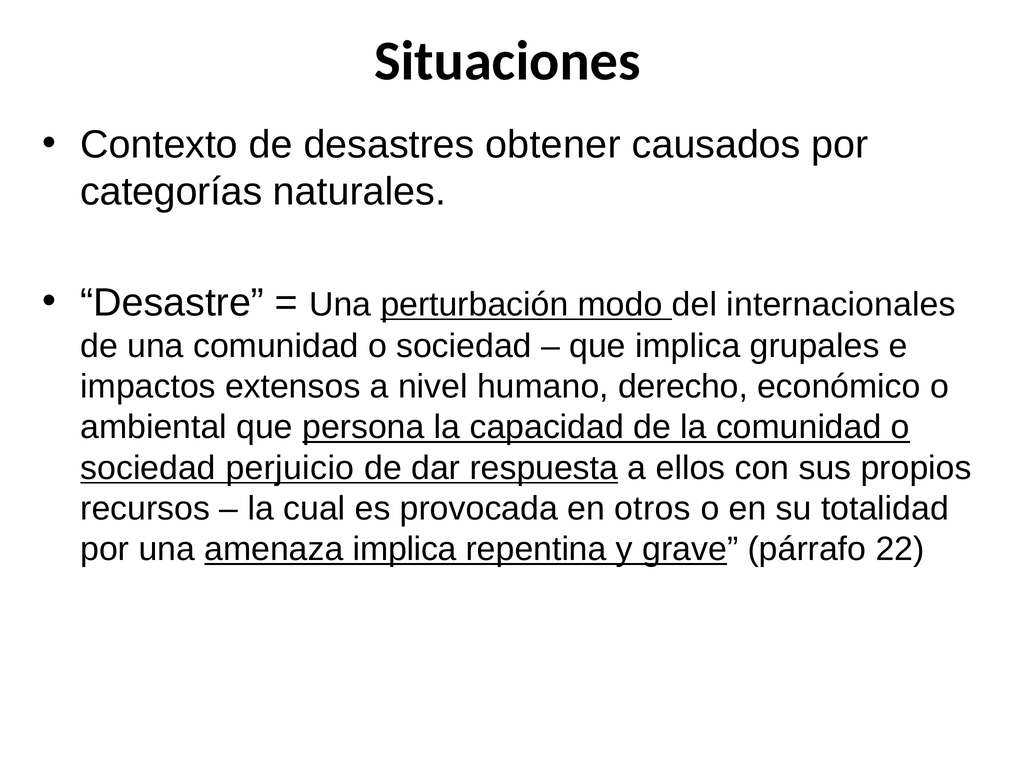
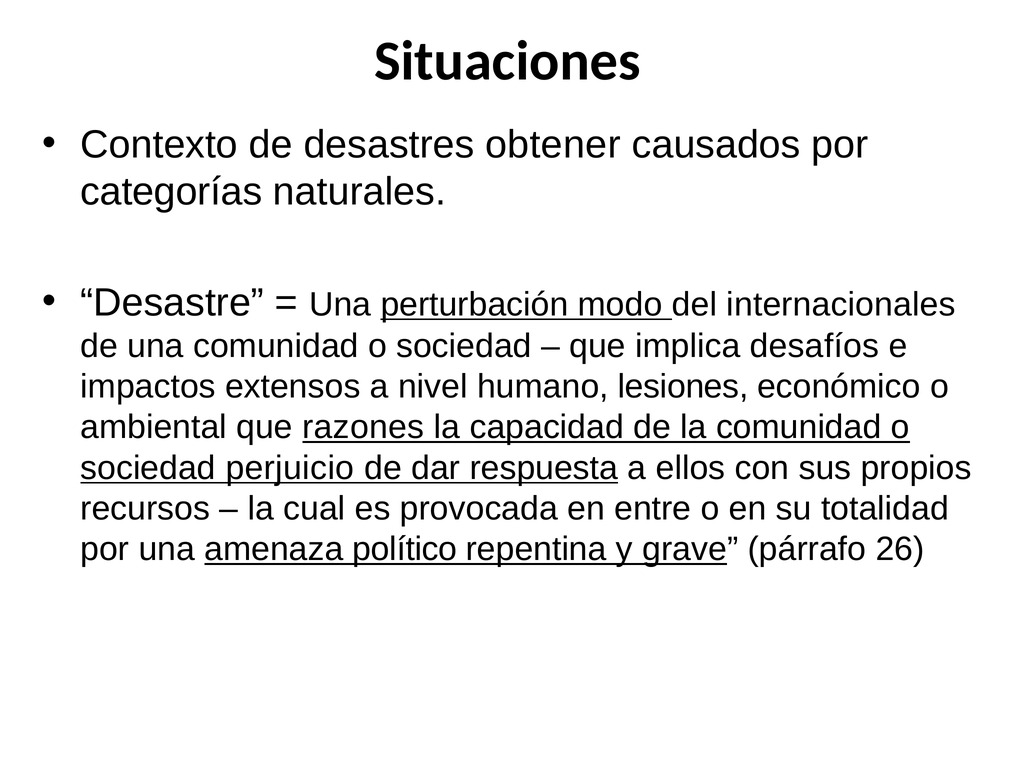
grupales: grupales -> desafíos (814, 346)
derecho: derecho -> lesiones (683, 387)
persona: persona -> razones (363, 427)
otros: otros -> entre (653, 509)
amenaza implica: implica -> político (405, 549)
22: 22 -> 26 (900, 549)
